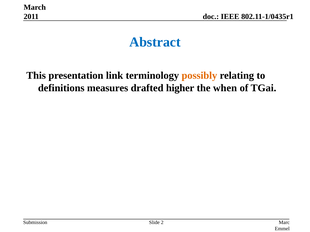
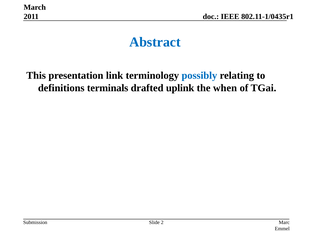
possibly colour: orange -> blue (199, 76)
measures: measures -> terminals (108, 88)
higher: higher -> uplink (180, 88)
